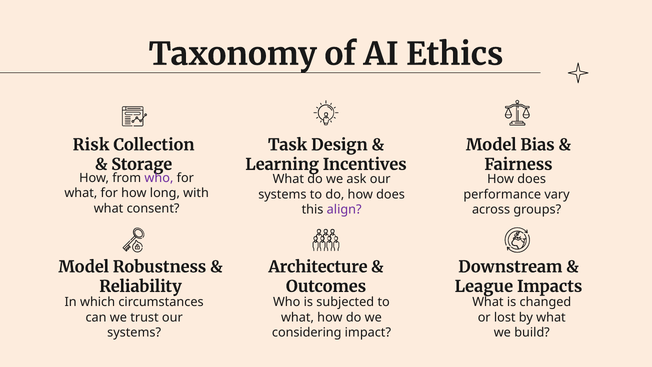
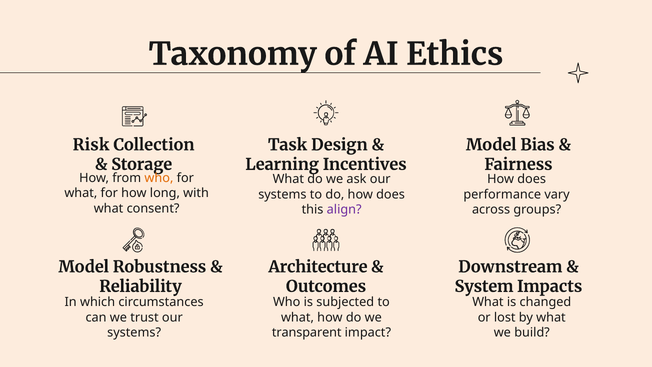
who colour: purple -> orange (159, 178)
League: League -> System (484, 286)
considering: considering -> transparent (307, 332)
